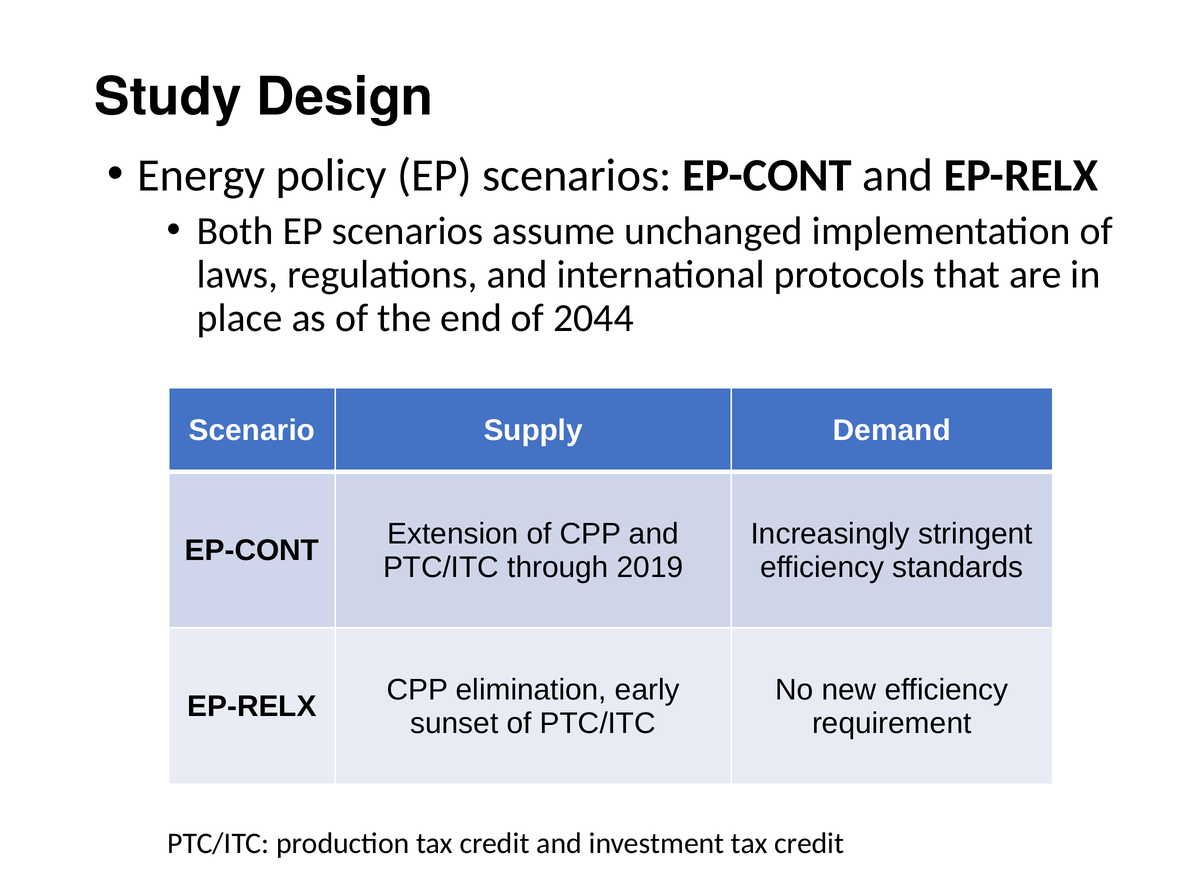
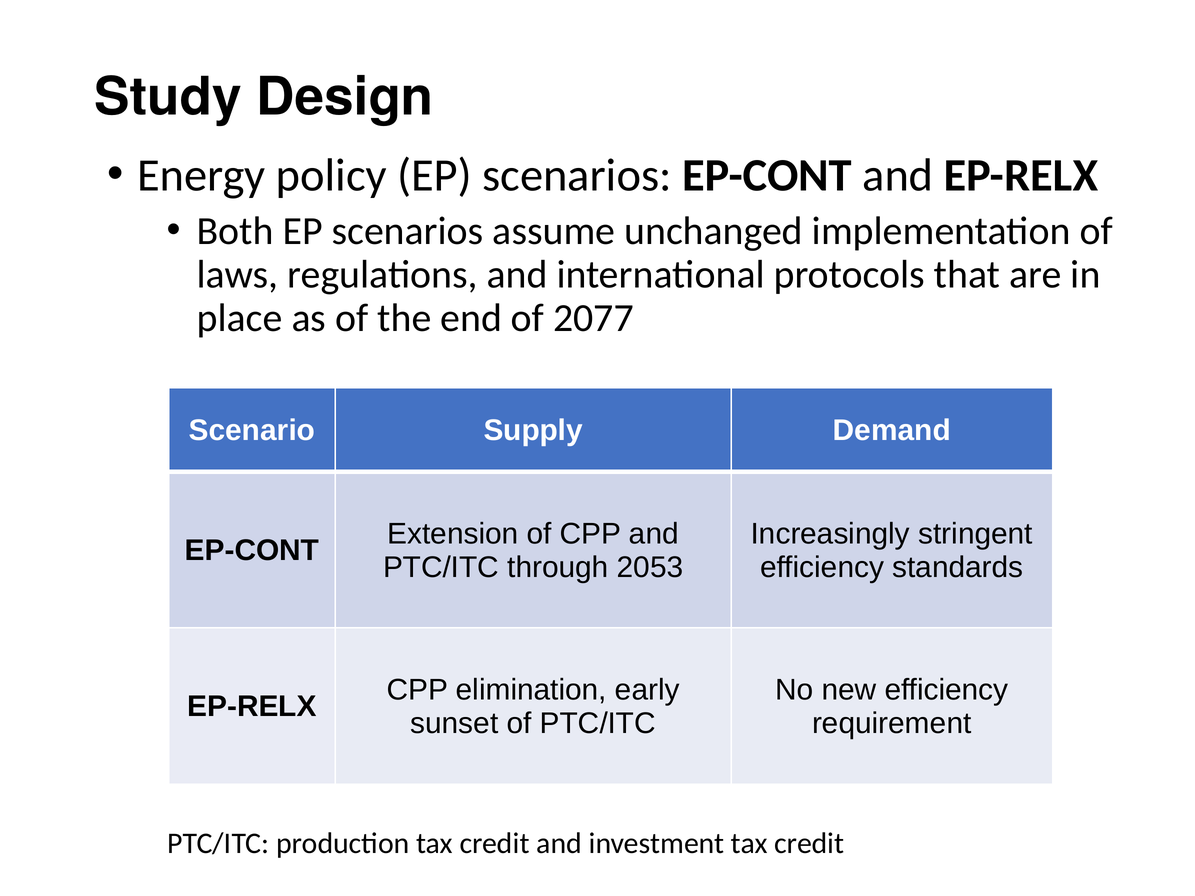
2044: 2044 -> 2077 (593, 318)
2019: 2019 -> 2053 (650, 567)
